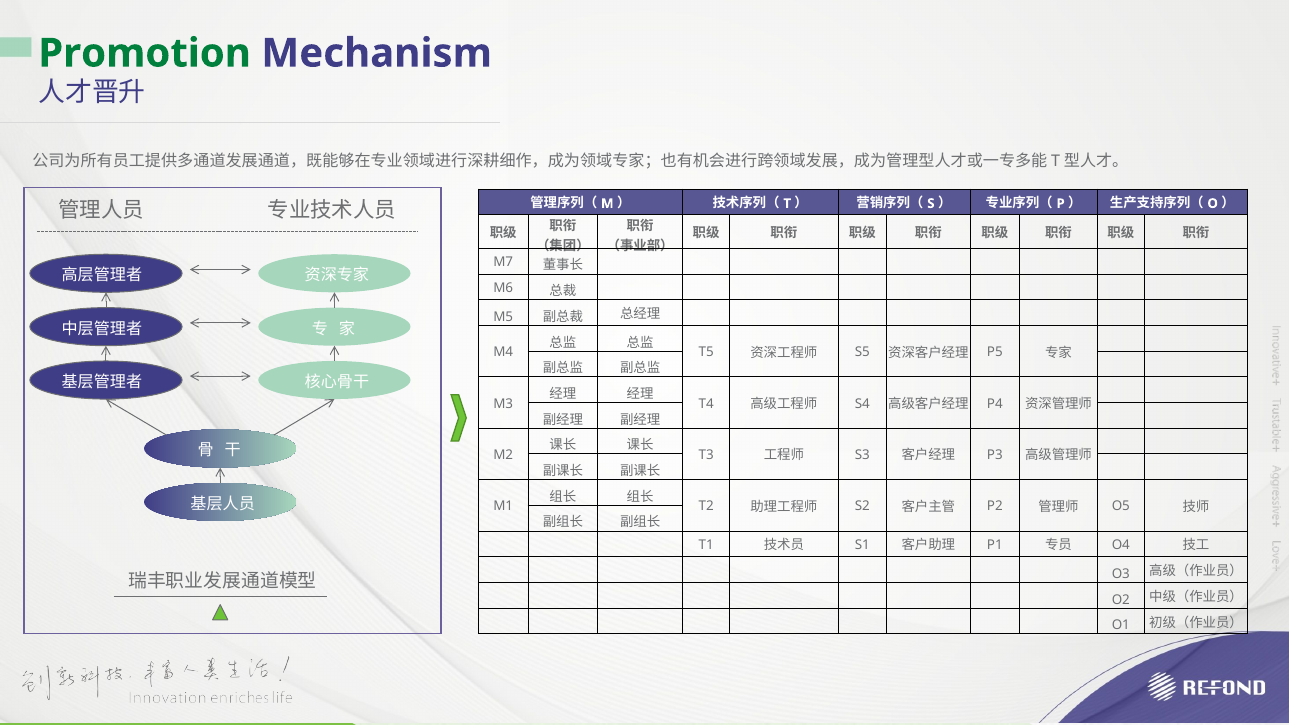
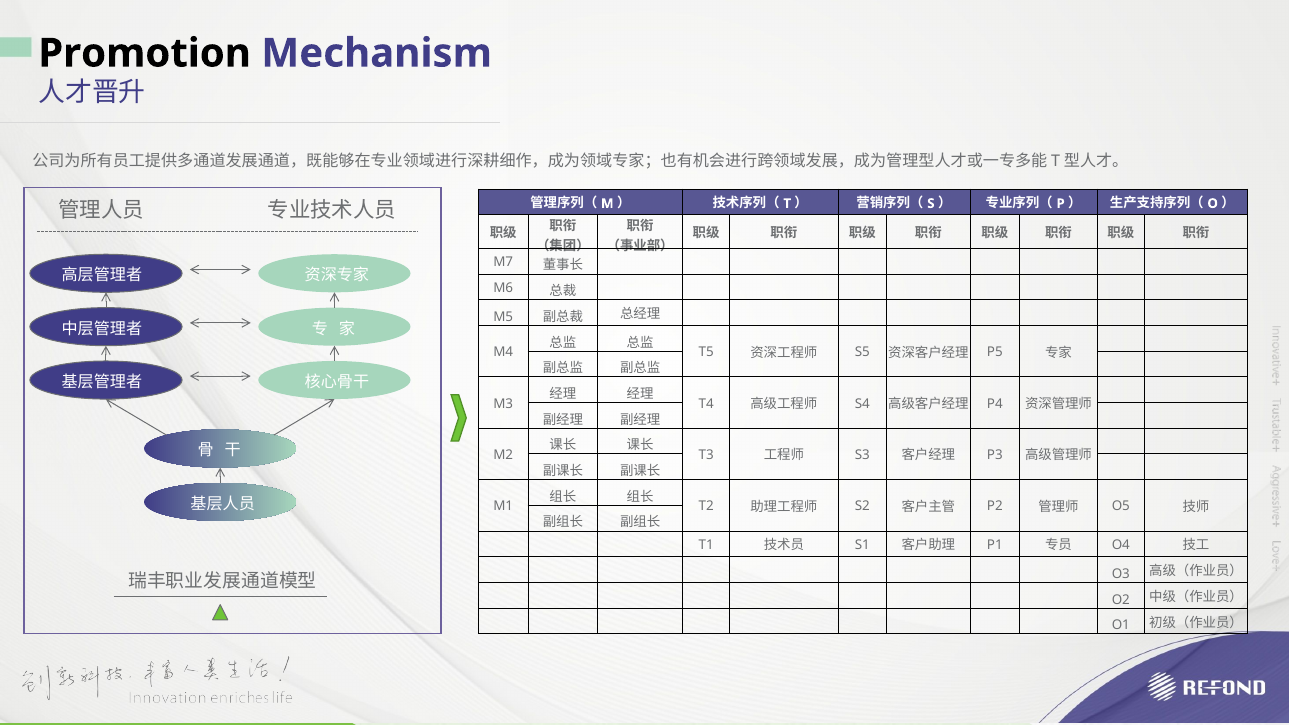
Promotion colour: green -> black (145, 53)
